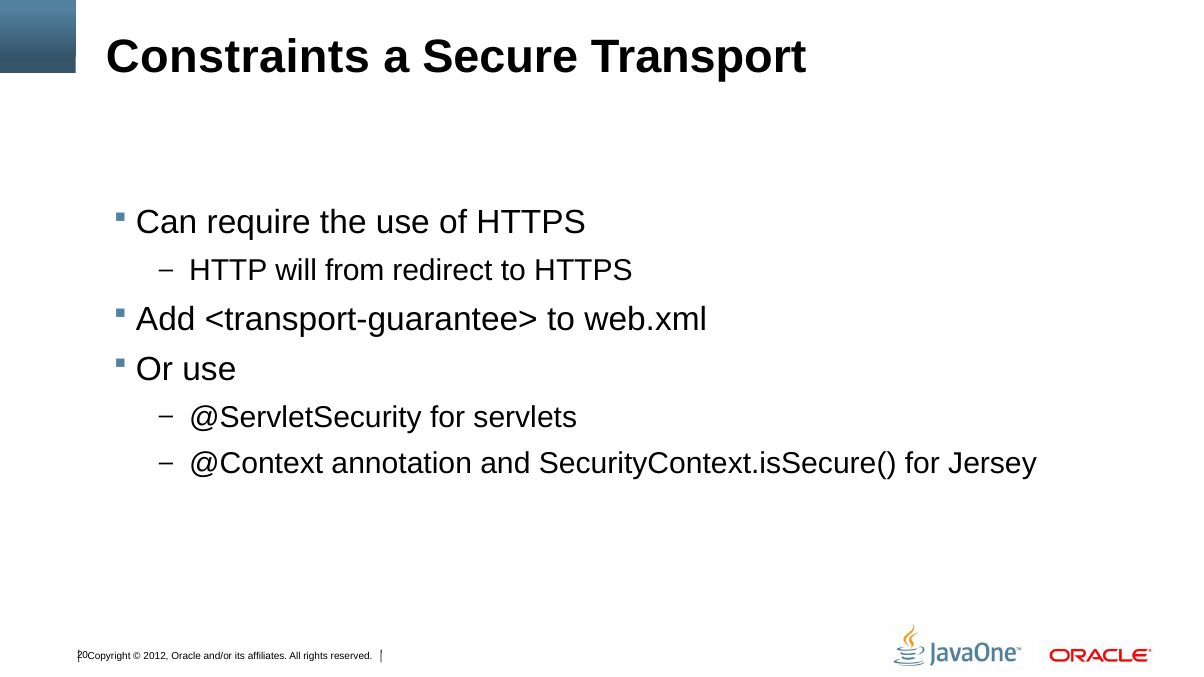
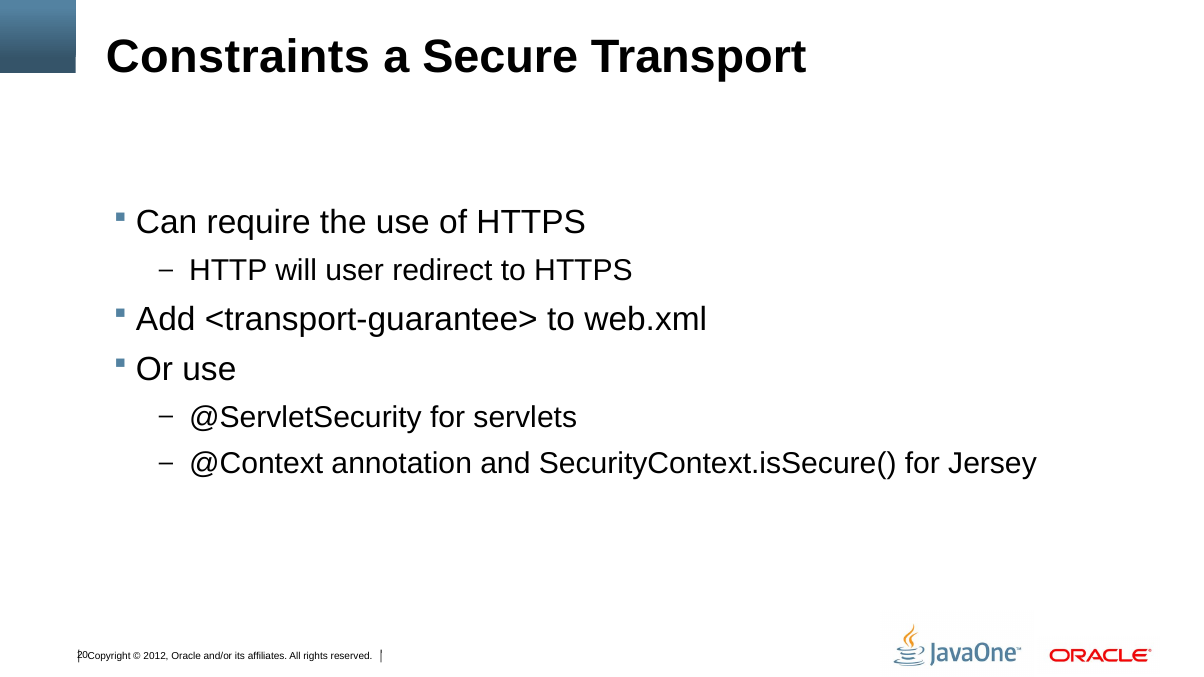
from: from -> user (355, 271)
